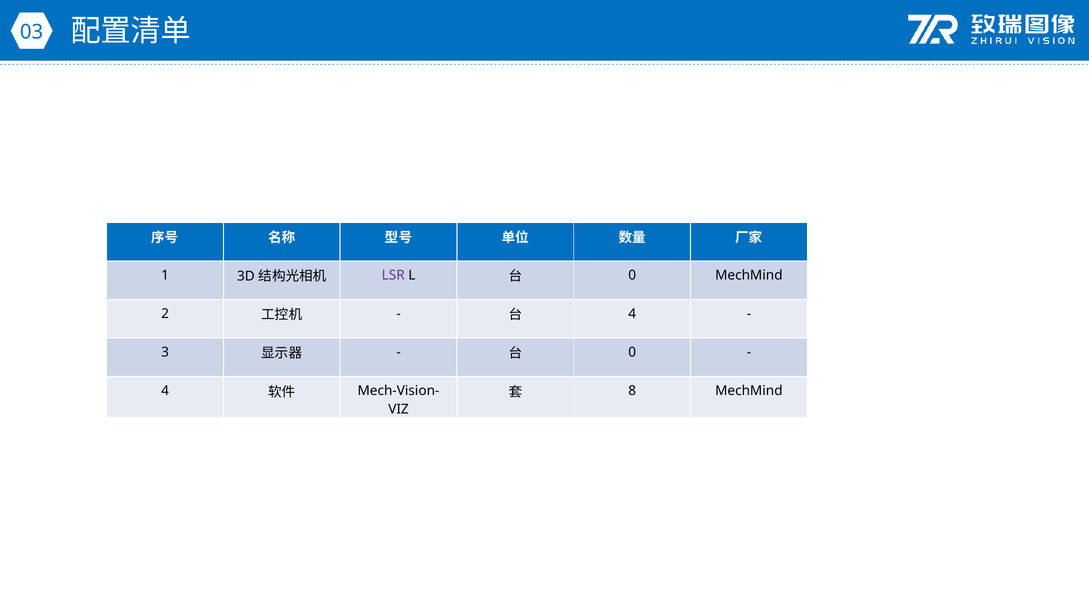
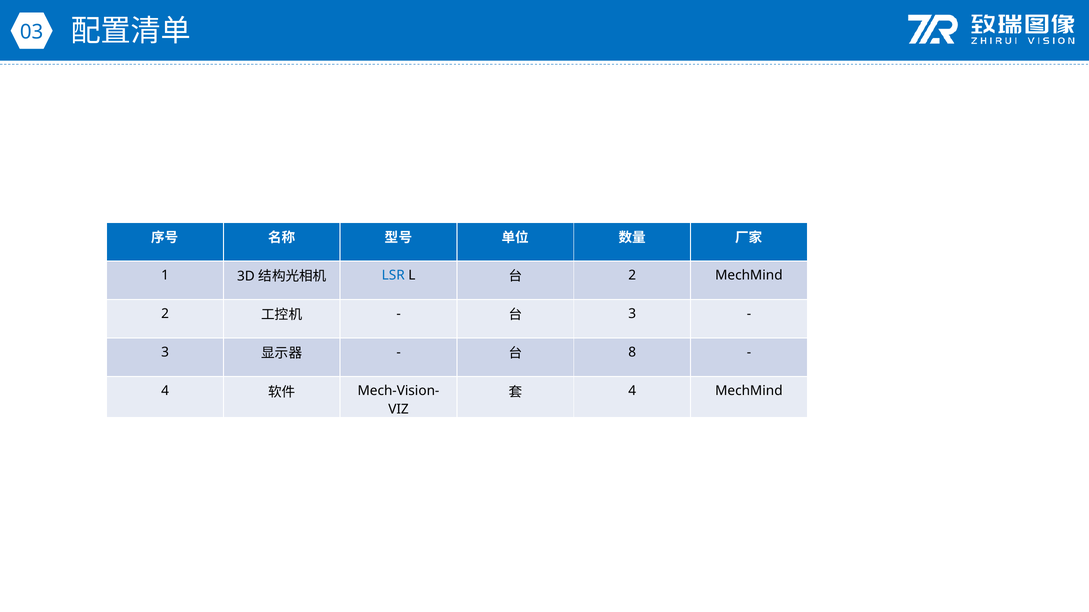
LSR colour: purple -> blue (393, 275)
0: 0 -> 2 (632, 275)
4: 4 -> 3 (632, 314)
0: 0 -> 8 (632, 353)
8: 8 -> 4 (632, 391)
